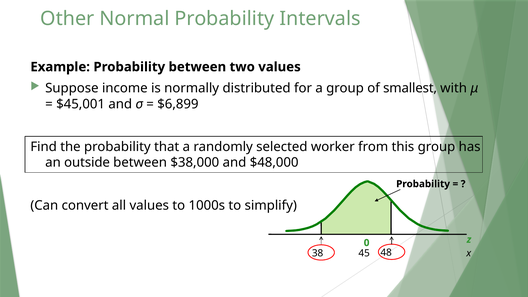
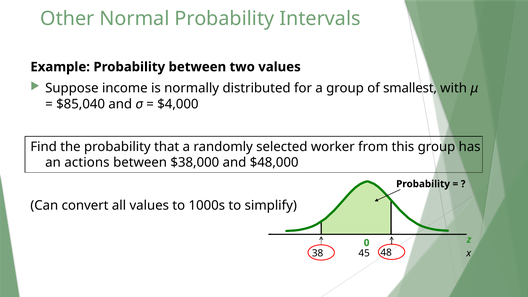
$45,001: $45,001 -> $85,040 (81, 104)
$6,899: $6,899 -> $4,000 (178, 104)
outside: outside -> actions (87, 163)
